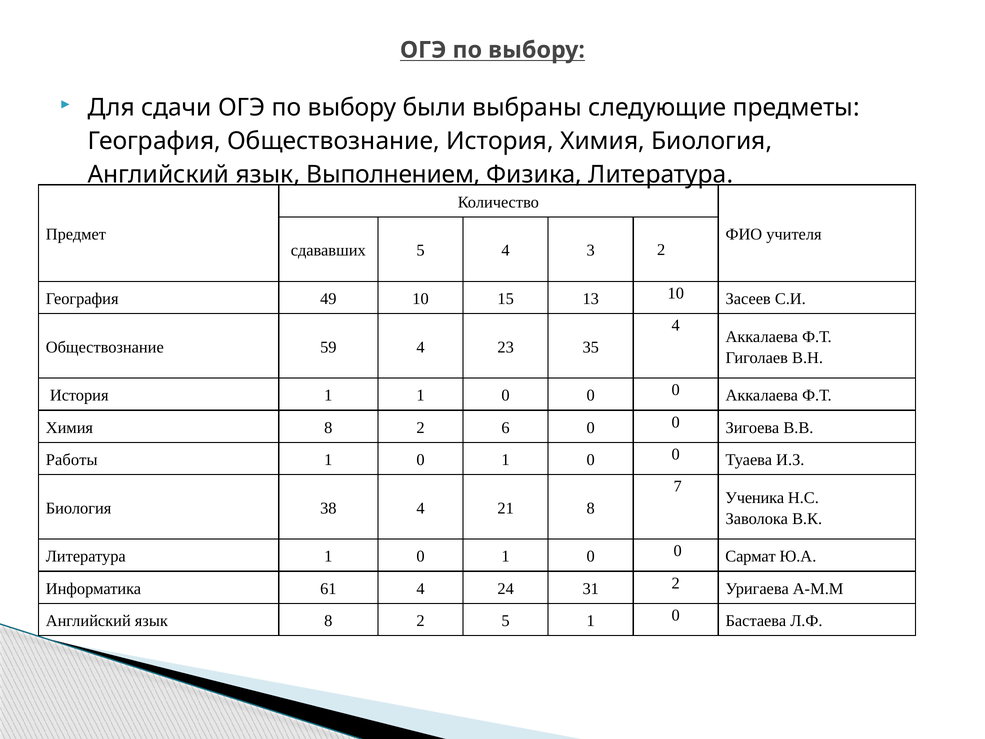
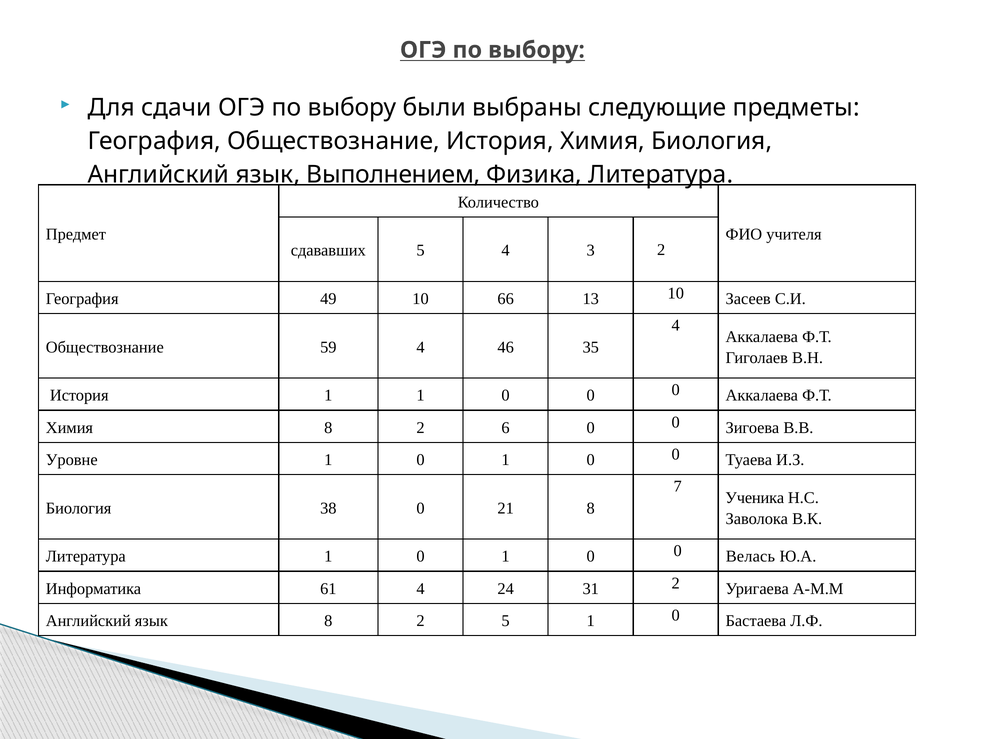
15: 15 -> 66 (506, 299)
23: 23 -> 46 (506, 347)
Работы: Работы -> Уровне (72, 460)
38 4: 4 -> 0 (421, 508)
Сармат: Сармат -> Велась (750, 556)
